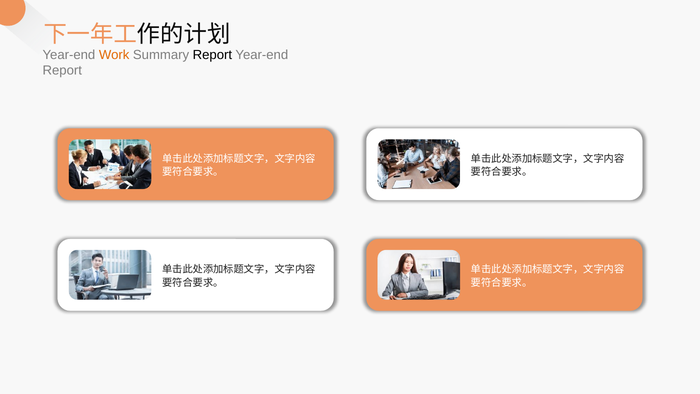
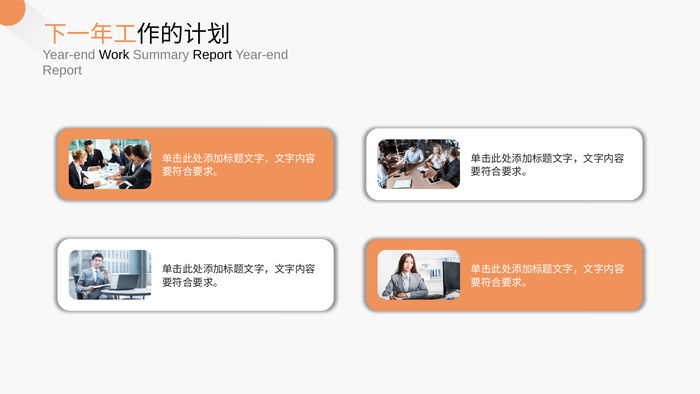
Work colour: orange -> black (114, 55)
